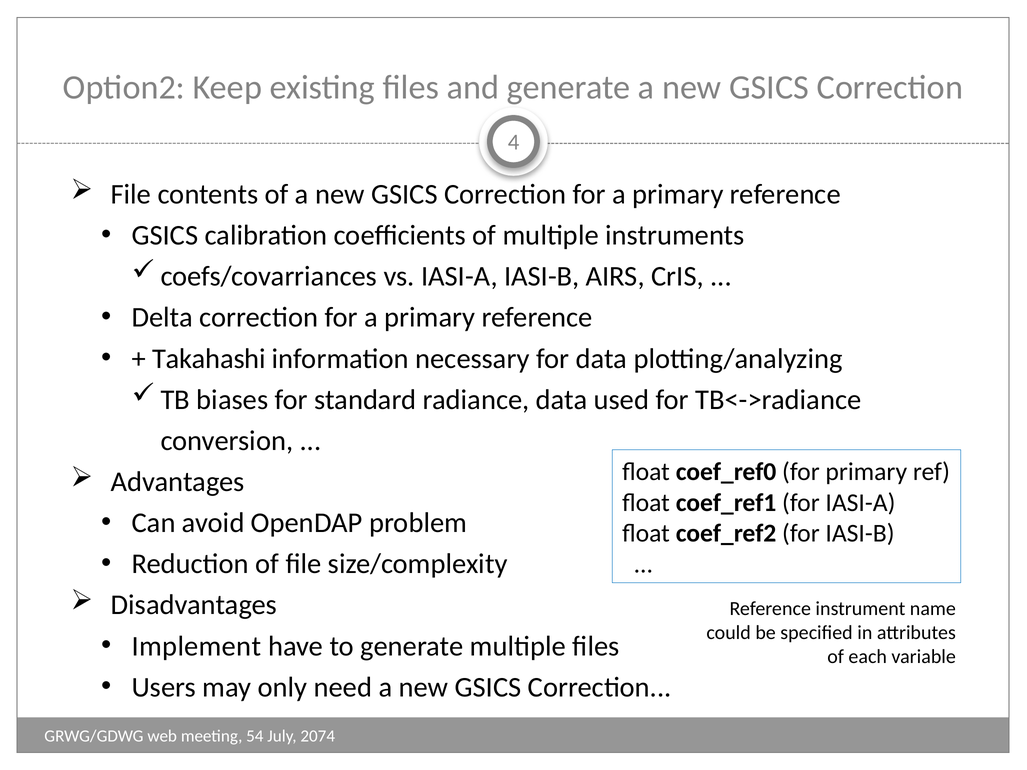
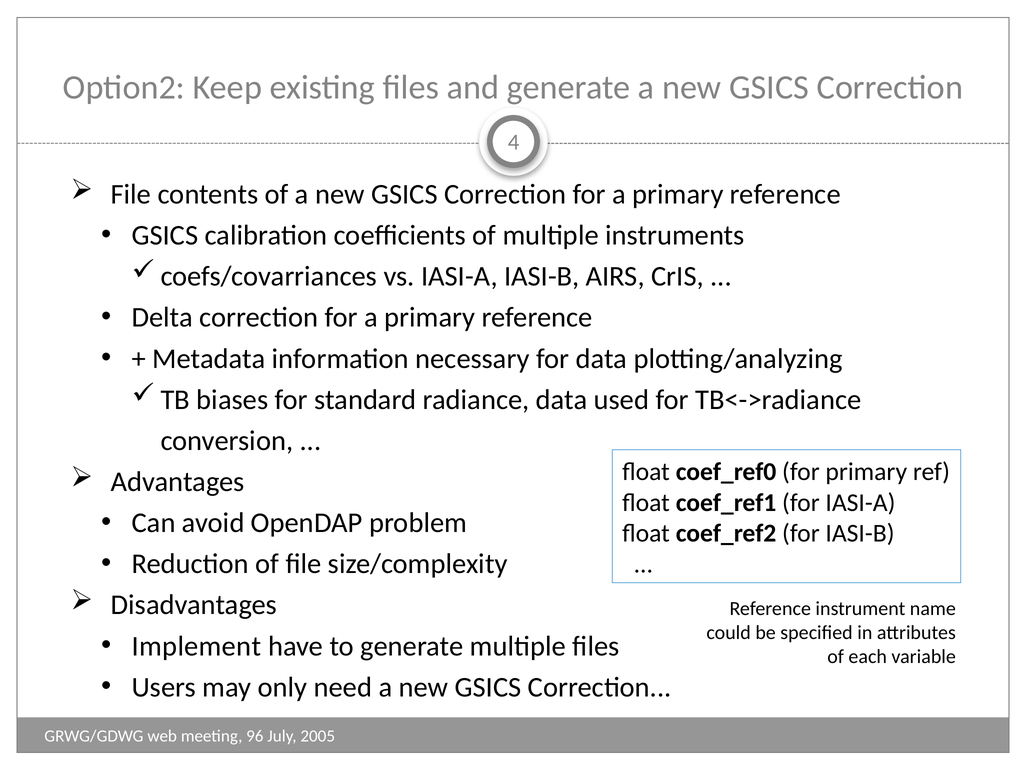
Takahashi: Takahashi -> Metadata (209, 359)
54: 54 -> 96 (255, 737)
2074: 2074 -> 2005 (318, 737)
